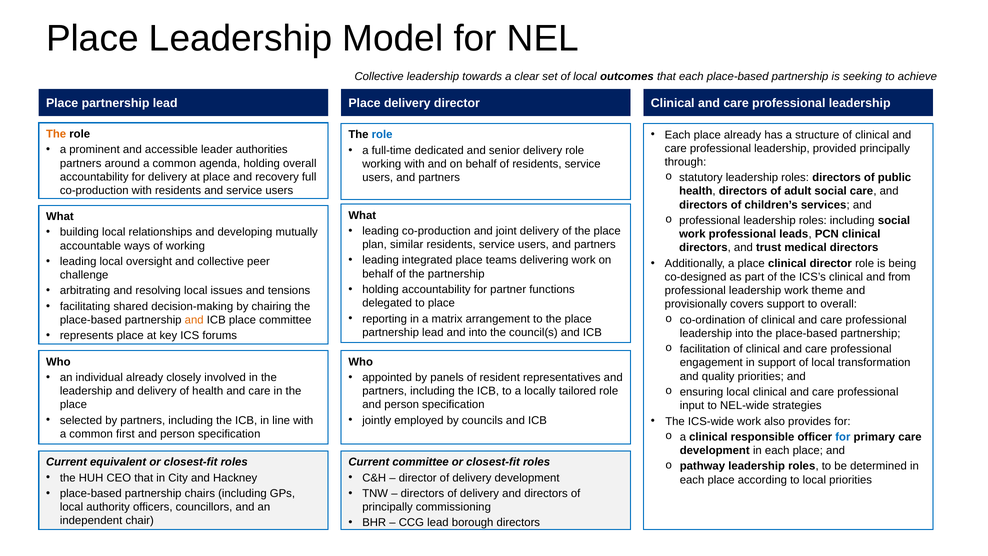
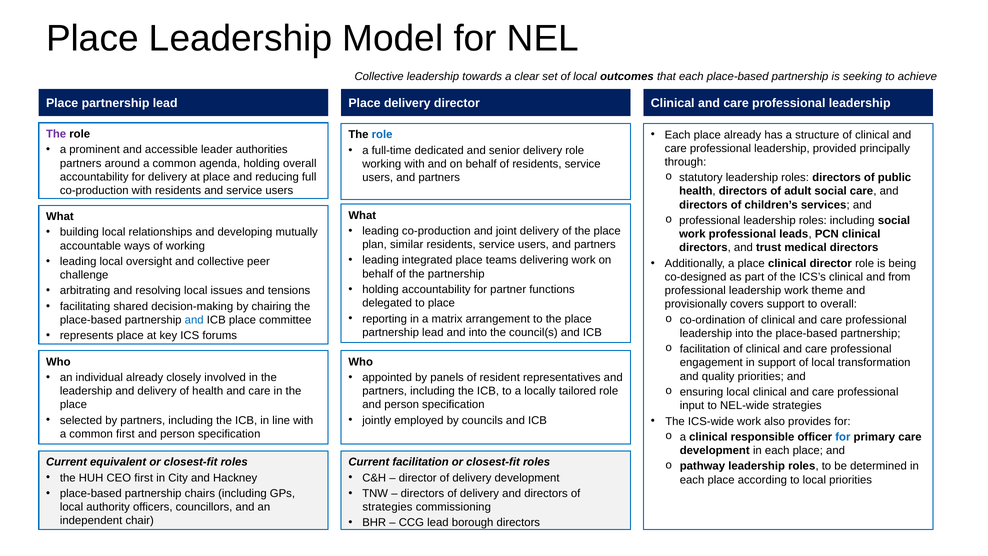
The colour: orange -> purple (56, 134)
recovery: recovery -> reducing (277, 177)
and colour: orange -> blue (194, 320)
Current committee: committee -> facilitation (421, 462)
CEO that: that -> first (144, 478)
principally: principally -> strategies (387, 507)
